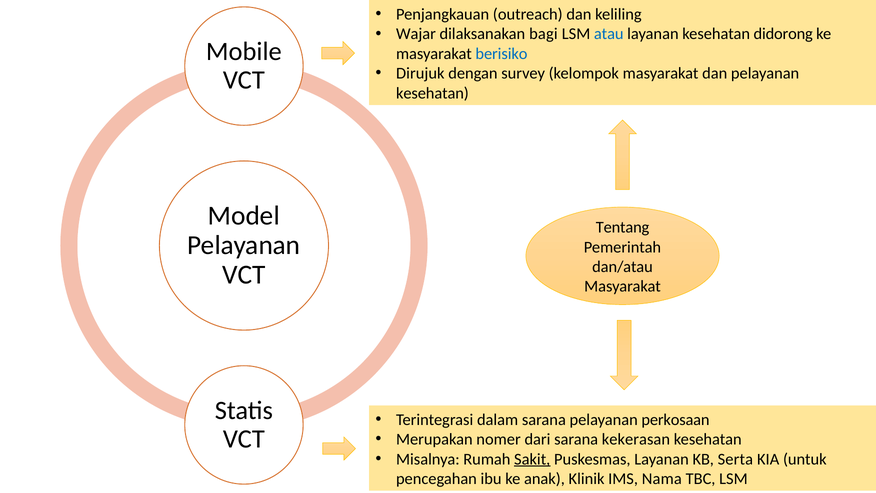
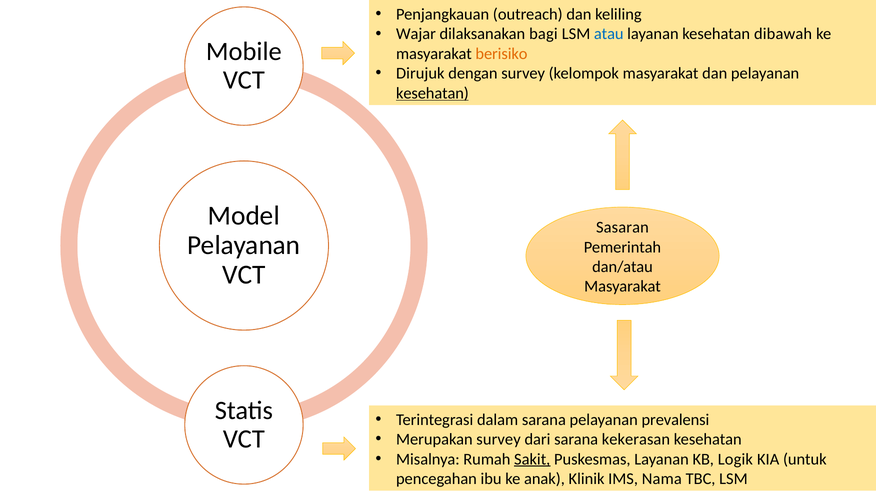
didorong: didorong -> dibawah (783, 34)
berisiko colour: blue -> orange (501, 54)
kesehatan underline: none -> present (432, 93)
Tentang: Tentang -> Sasaran (622, 227)
perkosaan: perkosaan -> prevalensi (675, 419)
Merupakan nomer: nomer -> survey (499, 439)
Serta: Serta -> Logik (735, 459)
